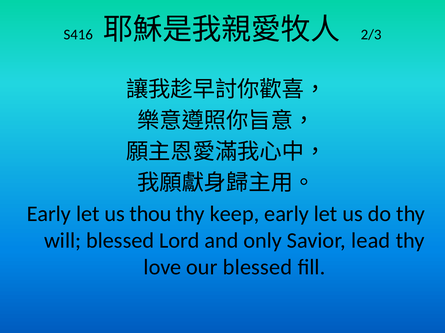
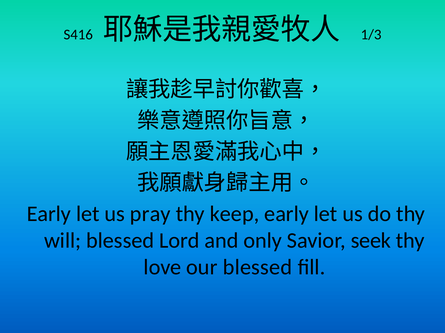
2/3: 2/3 -> 1/3 (371, 35)
thou: thou -> pray (150, 214)
lead: lead -> seek (371, 241)
